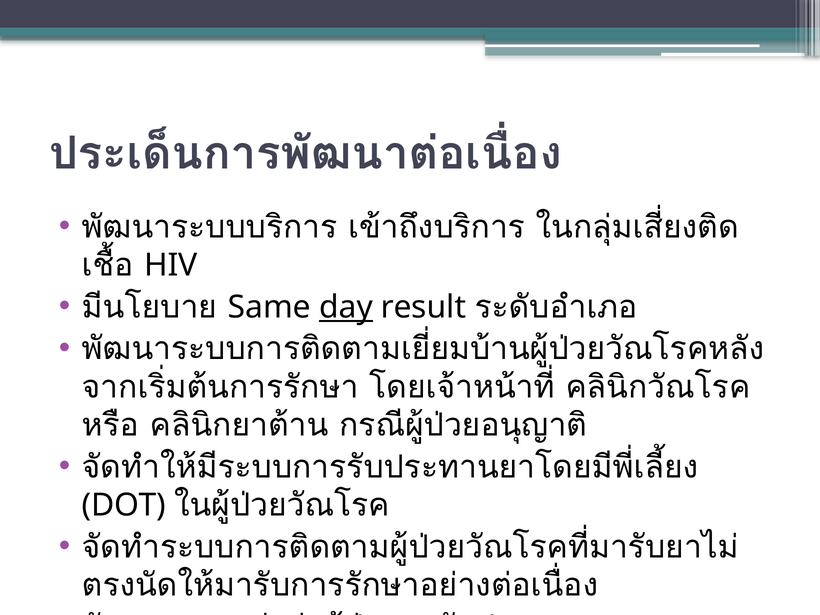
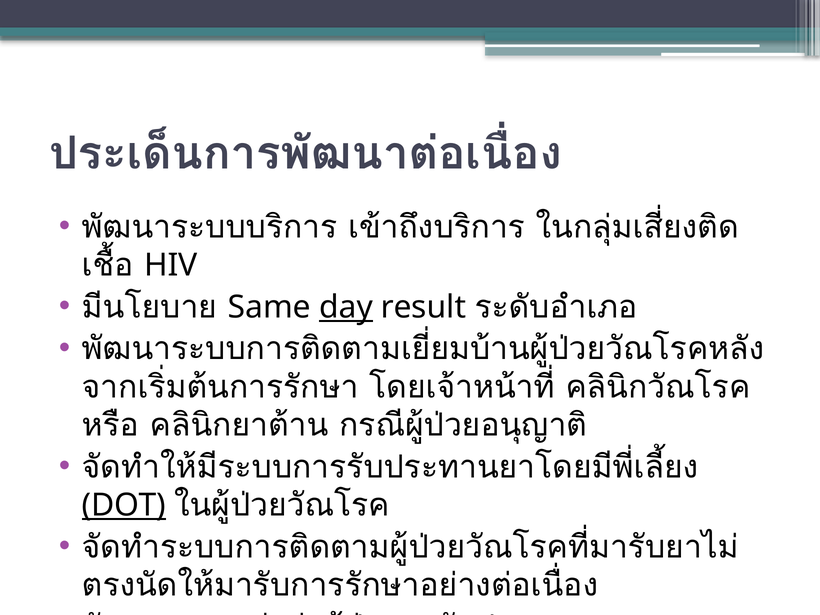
DOT underline: none -> present (124, 505)
